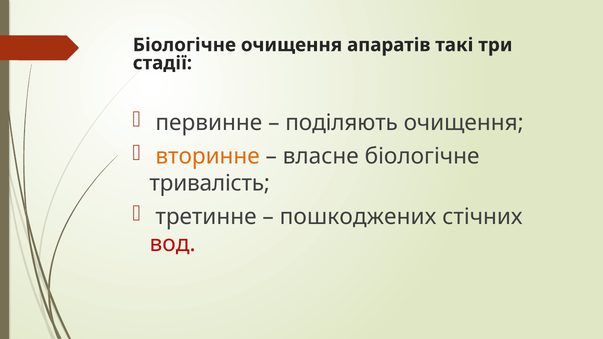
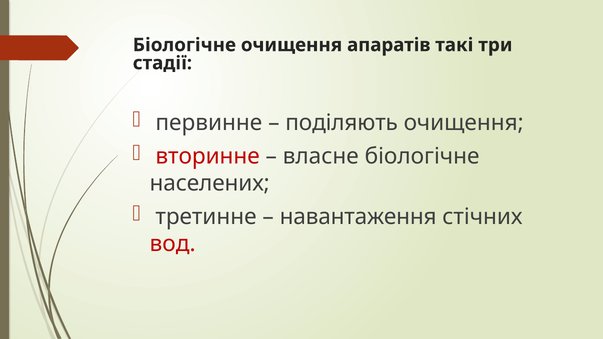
вторинне colour: orange -> red (208, 156)
тривалість: тривалість -> населених (210, 183)
пошкоджених: пошкоджених -> навантаження (358, 217)
